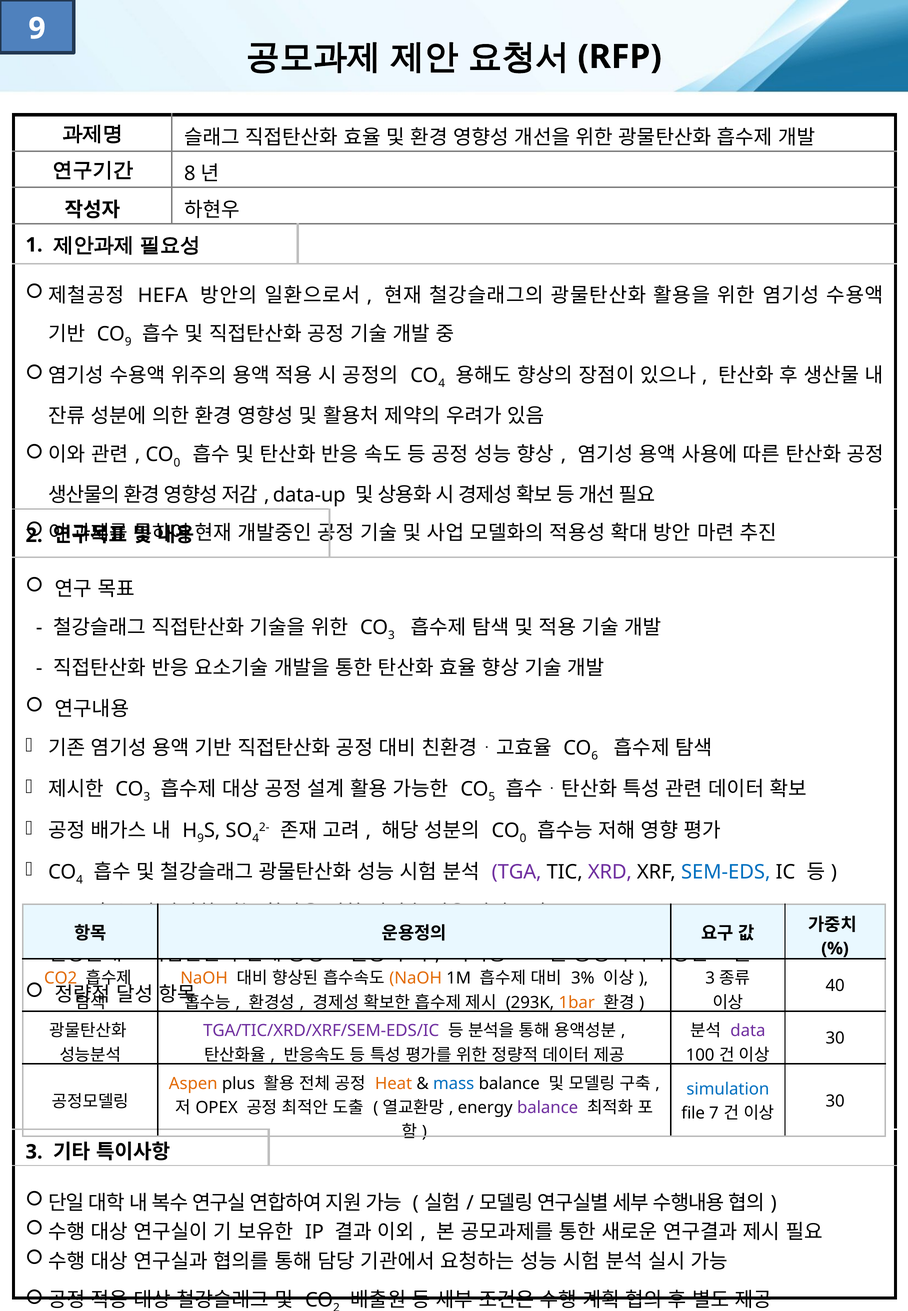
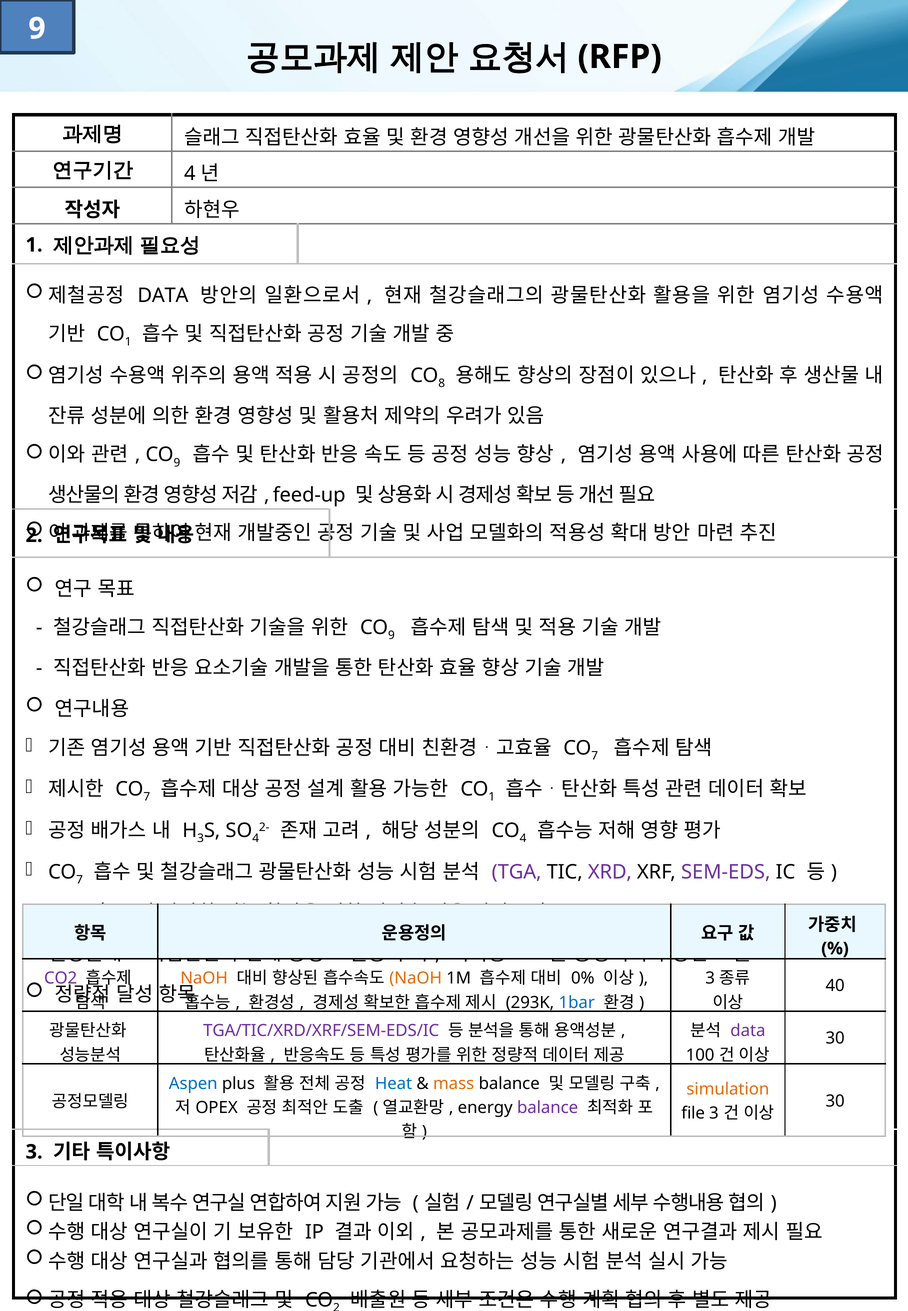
8: 8 -> 4 (190, 174)
HEFA: HEFA -> DATA (163, 295)
9: 9 -> 1 (128, 342)
4: 4 -> 8 (442, 383)
0: 0 -> 9 (177, 463)
data-up: data-up -> feed-up (309, 496)
3: 3 -> 9 (391, 636)
6: 6 -> 7 (595, 756)
3: 3 -> 7 (147, 797)
5: 5 -> 1 (492, 797)
9: 9 -> 3 (201, 839)
0: 0 -> 4 (523, 839)
4: 4 -> 7 (80, 880)
SEM-EDS colour: blue -> purple (726, 872)
CO2 colour: orange -> purple (61, 979)
3%: 3% -> 0% (583, 979)
1bar colour: orange -> blue (577, 1003)
Aspen colour: orange -> blue (193, 1084)
Heat colour: orange -> blue (394, 1084)
mass colour: blue -> orange (454, 1084)
simulation colour: blue -> orange (728, 1089)
file 7: 7 -> 3 (714, 1114)
